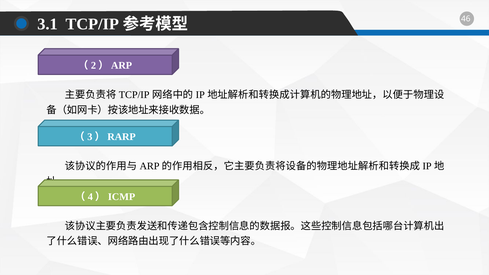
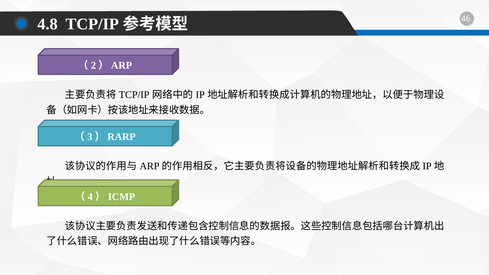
3.1: 3.1 -> 4.8 (47, 24)
